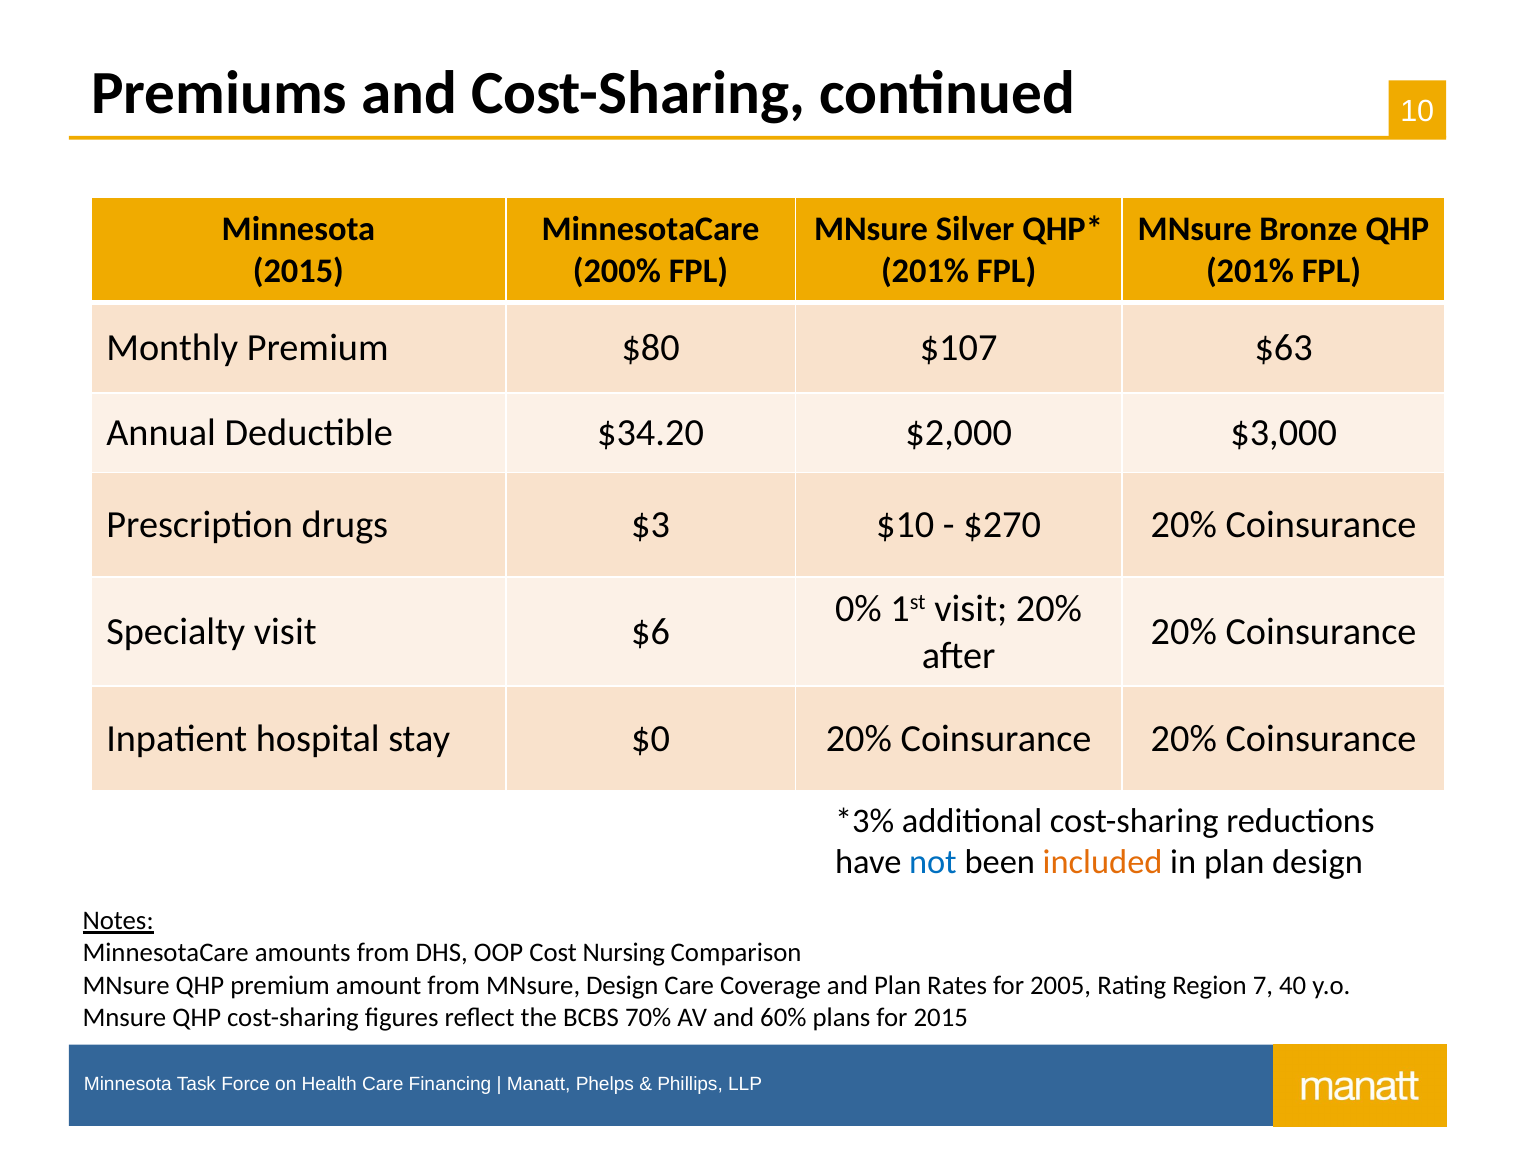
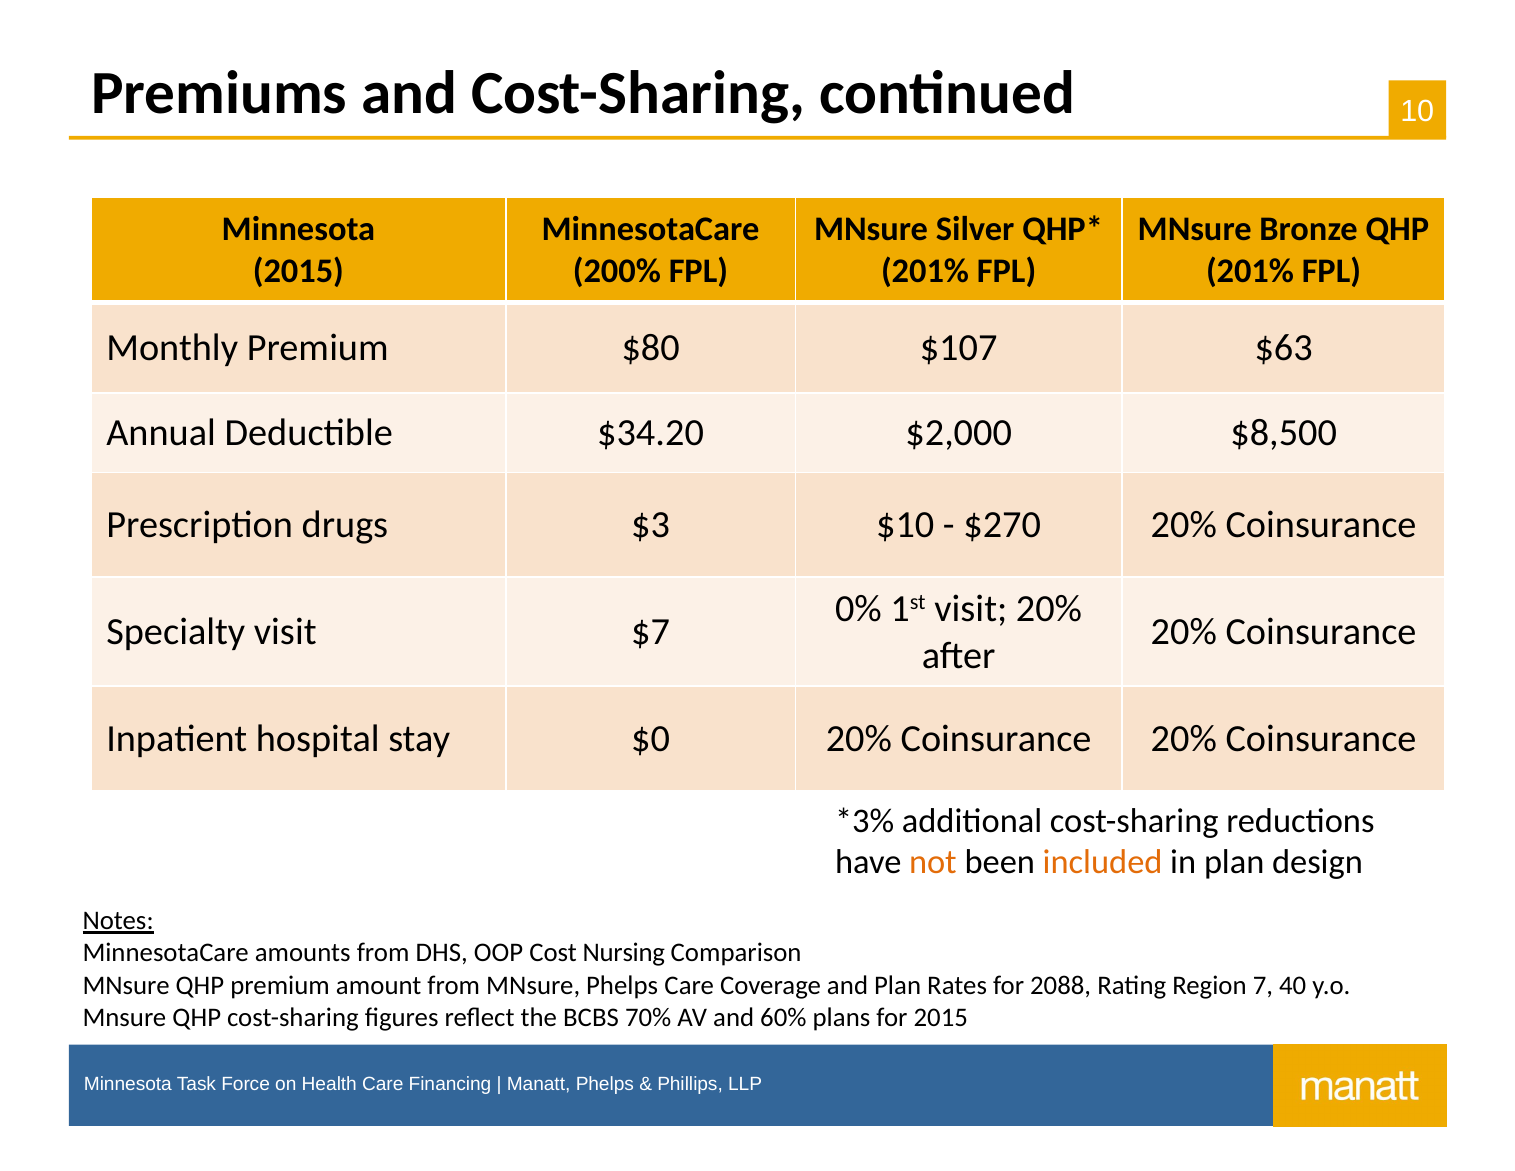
$3,000: $3,000 -> $8,500 (1284, 433)
$6: $6 -> $7 (651, 632)
not colour: blue -> orange (933, 862)
MNsure Design: Design -> Phelps (622, 985)
2005: 2005 -> 2088 (1061, 985)
